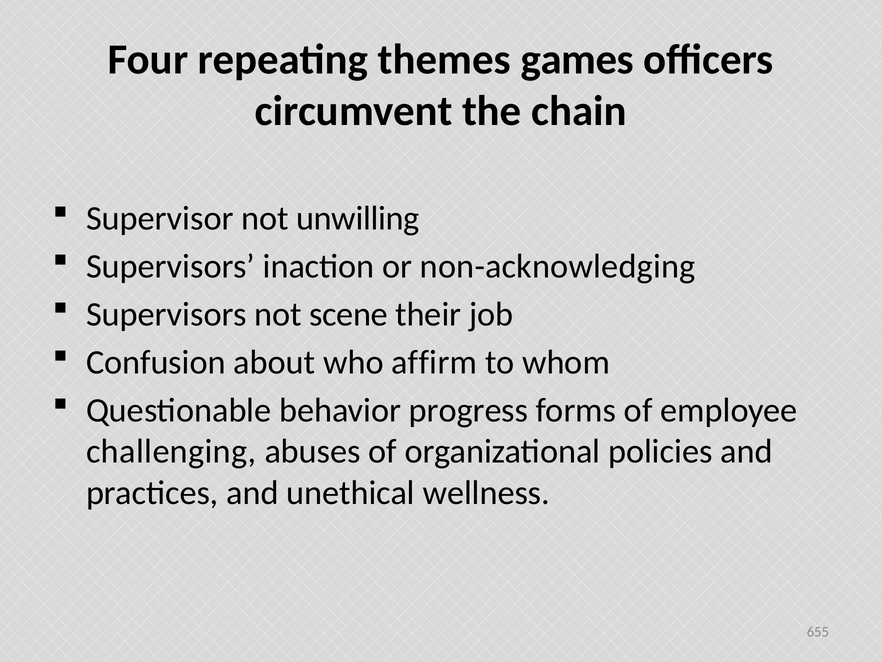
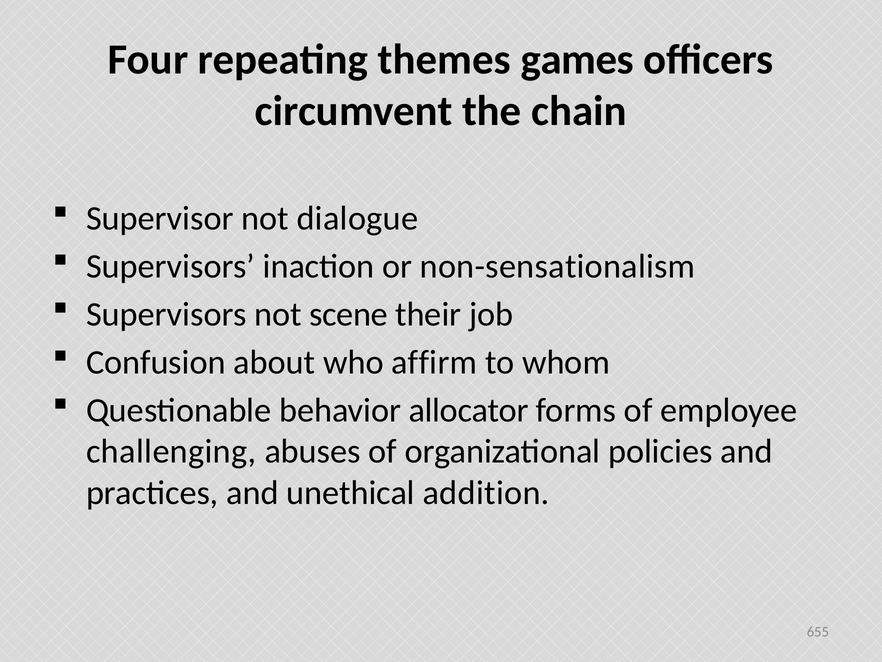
unwilling: unwilling -> dialogue (357, 218)
non-acknowledging: non-acknowledging -> non-sensationalism (558, 266)
progress: progress -> allocator (469, 410)
wellness: wellness -> addition (486, 492)
